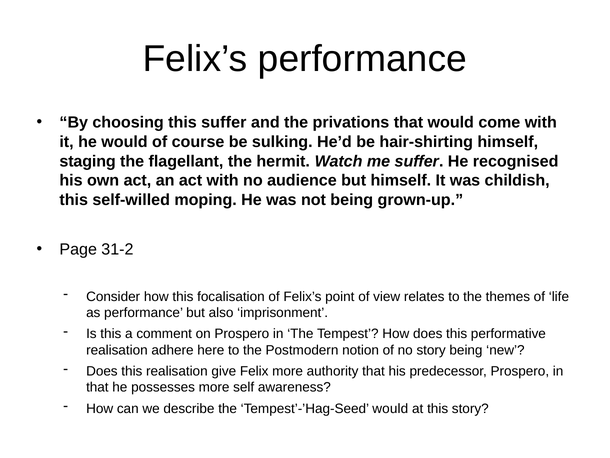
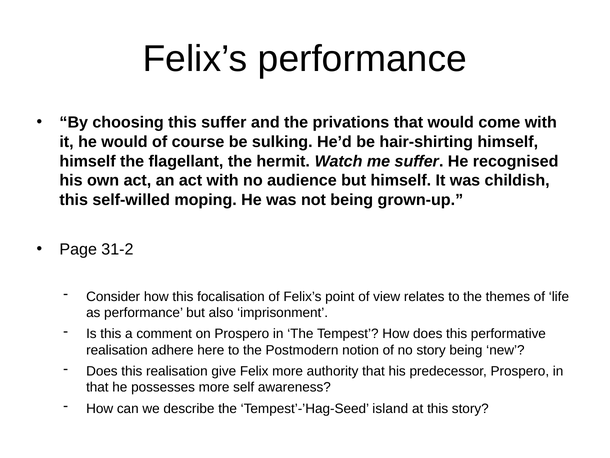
staging: staging -> himself (88, 161)
Tempest’-’Hag-Seed would: would -> island (390, 408)
